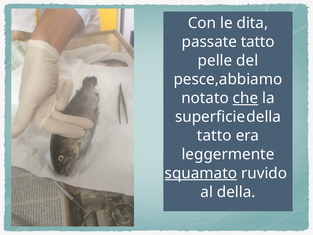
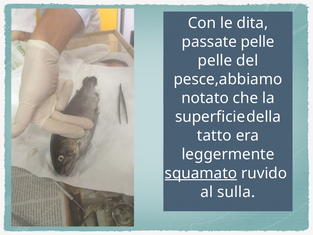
passate tatto: tatto -> pelle (258, 42)
che underline: present -> none (245, 98)
al della: della -> sulla (236, 192)
